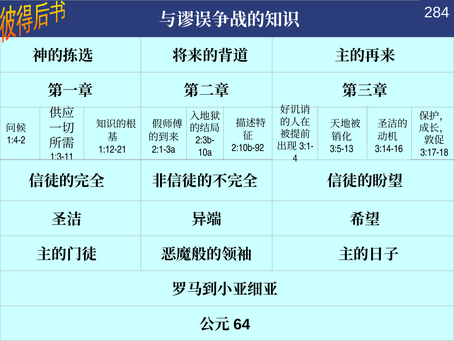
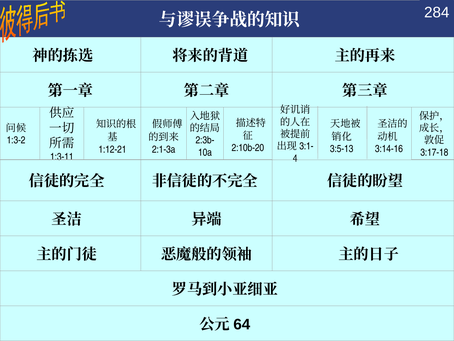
1:4-2: 1:4-2 -> 1:3-2 (16, 140)
2:10b-92: 2:10b-92 -> 2:10b-20 (248, 148)
